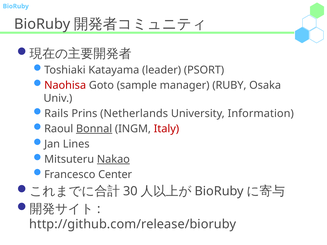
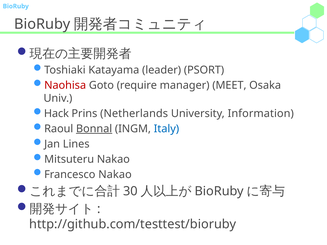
sample: sample -> require (137, 85)
RUBY: RUBY -> MEET (229, 85)
Rails: Rails -> Hack (56, 114)
Italy colour: red -> blue (166, 129)
Nakao underline: present -> none (113, 159)
Francesco Center: Center -> Nakao (115, 175)
http://github.com/release/bioruby: http://github.com/release/bioruby -> http://github.com/testtest/bioruby (133, 225)
